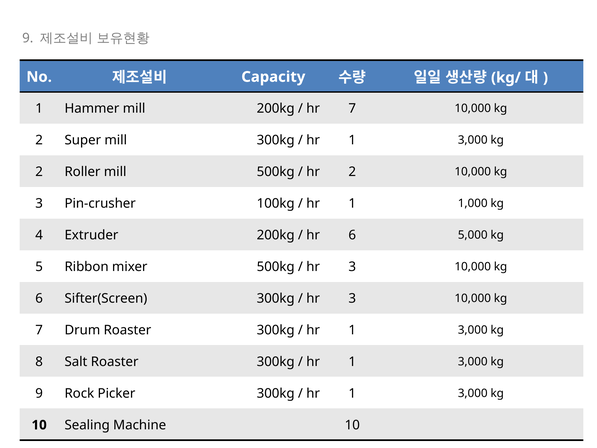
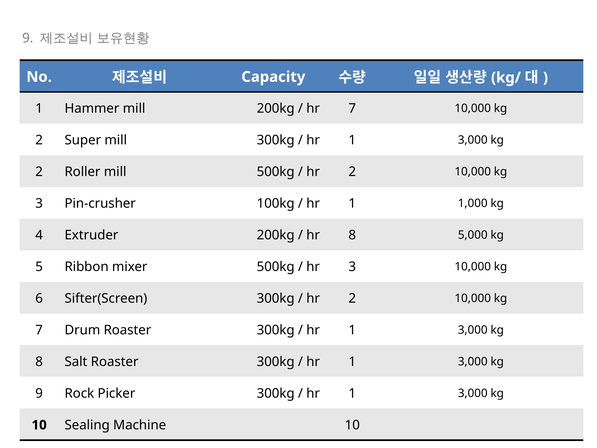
hr 6: 6 -> 8 (352, 235)
3: 3 -> 2 (352, 298)
